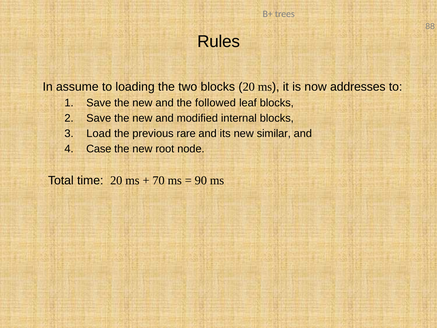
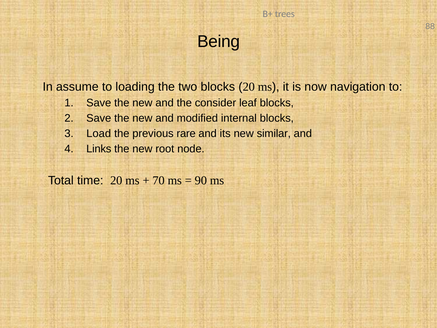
Rules: Rules -> Being (219, 42)
addresses: addresses -> navigation (358, 87)
followed: followed -> consider (216, 103)
Case: Case -> Links (99, 149)
